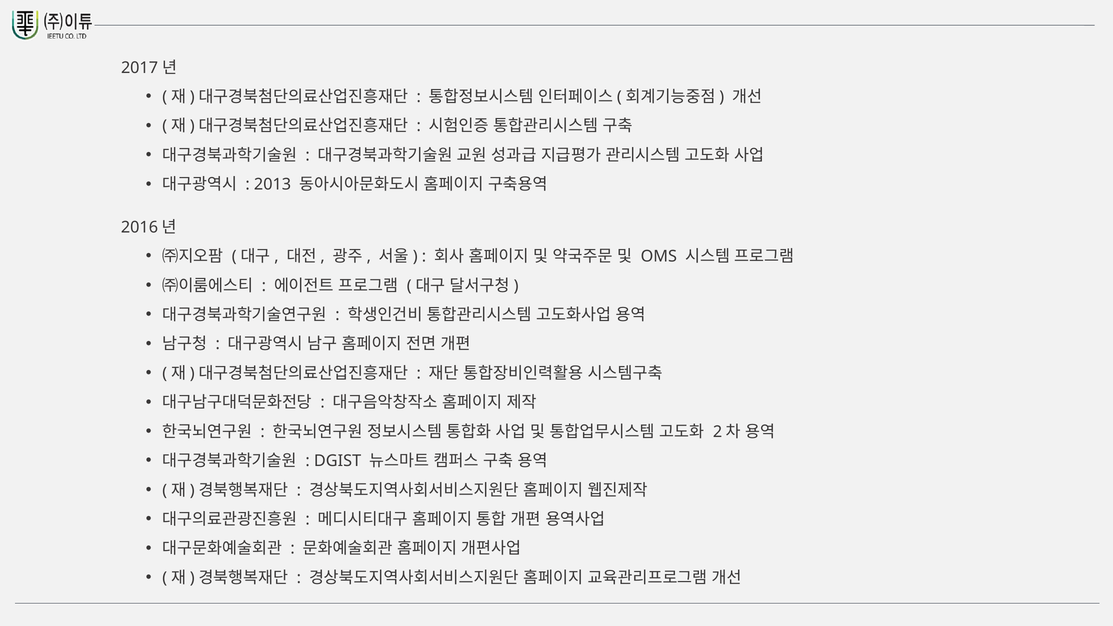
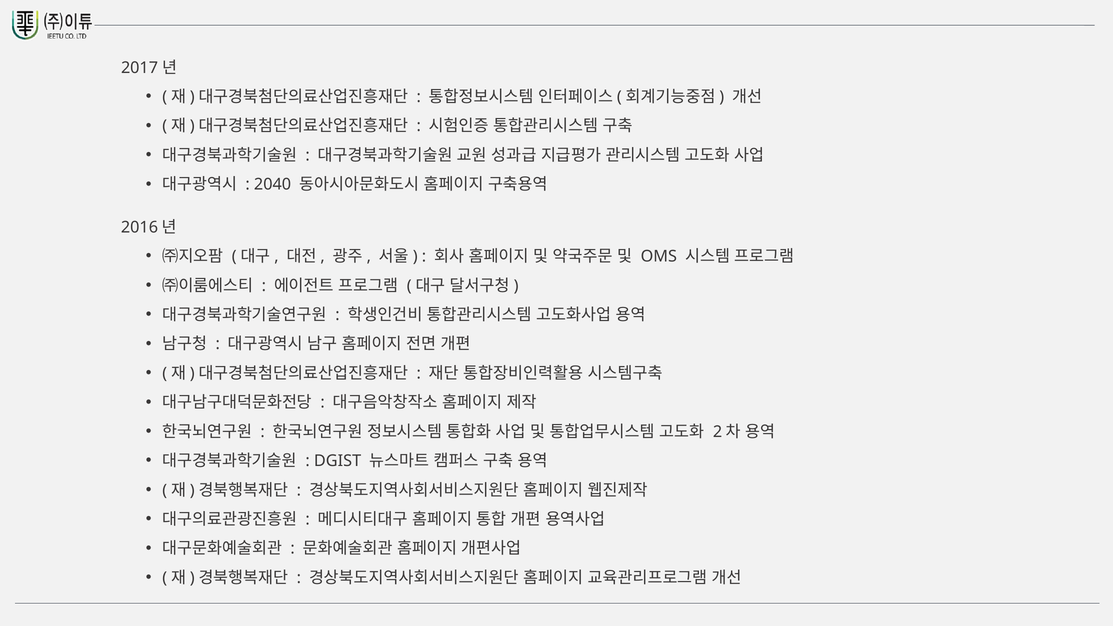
2013: 2013 -> 2040 (273, 185)
